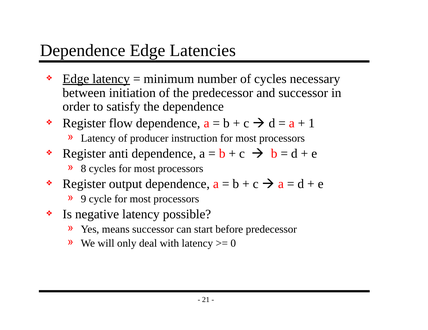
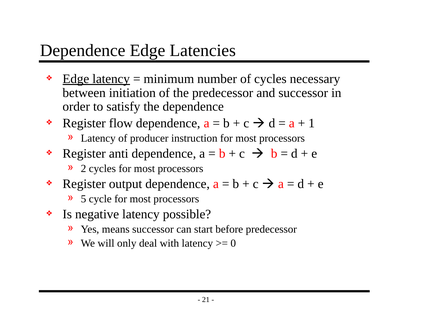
8: 8 -> 2 (83, 169)
9: 9 -> 5 (83, 199)
